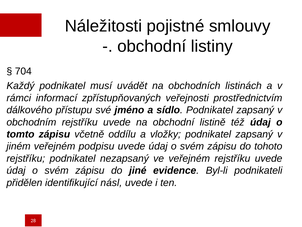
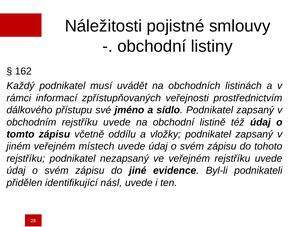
704: 704 -> 162 (23, 71)
podpisu: podpisu -> místech (97, 146)
